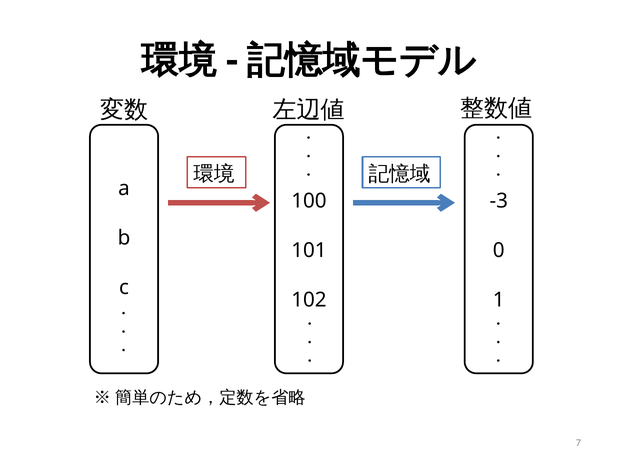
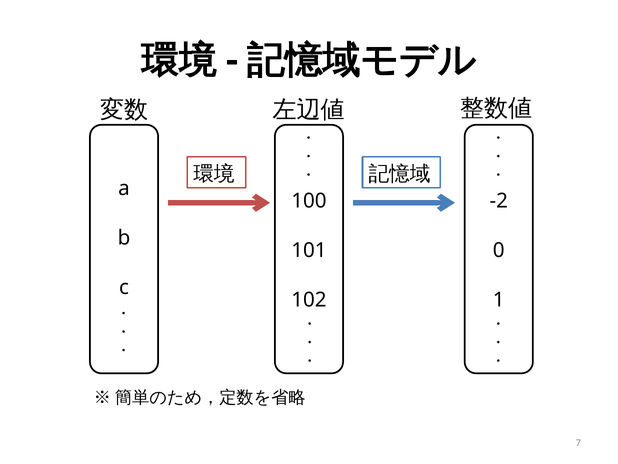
-3: -3 -> -2 (499, 201)
